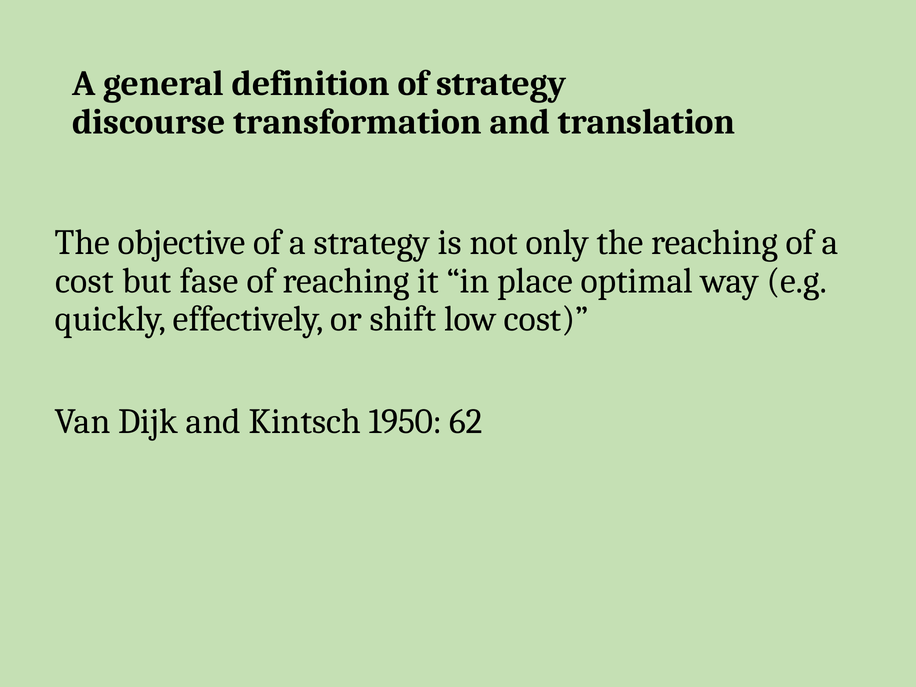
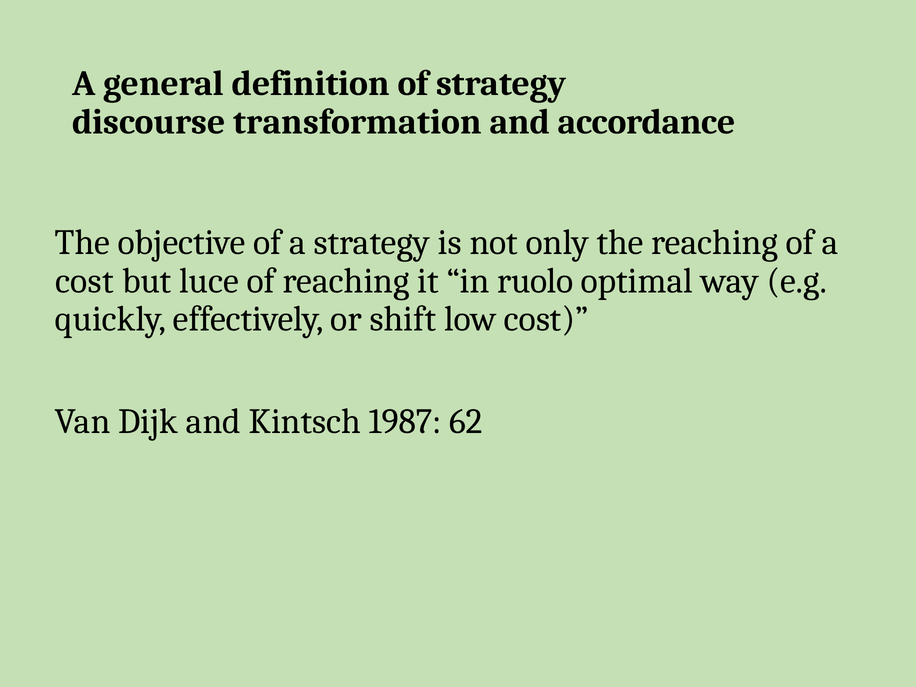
translation: translation -> accordance (647, 122)
fase: fase -> luce (209, 281)
place: place -> ruolo (535, 281)
1950: 1950 -> 1987 (405, 422)
